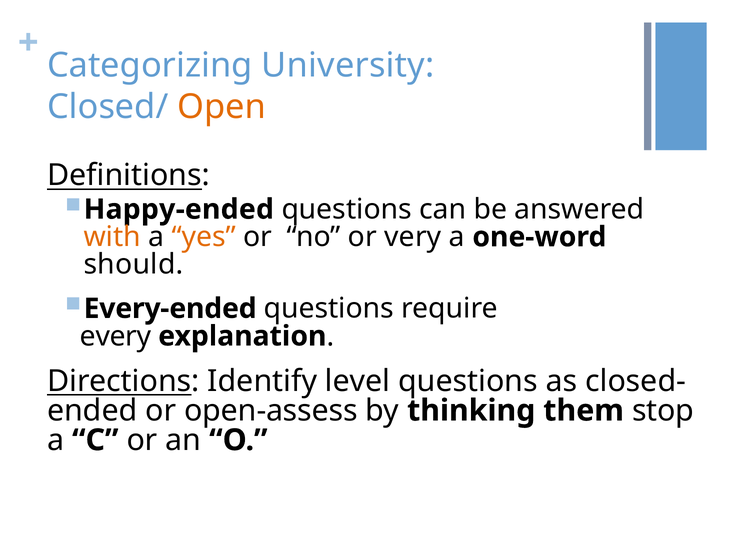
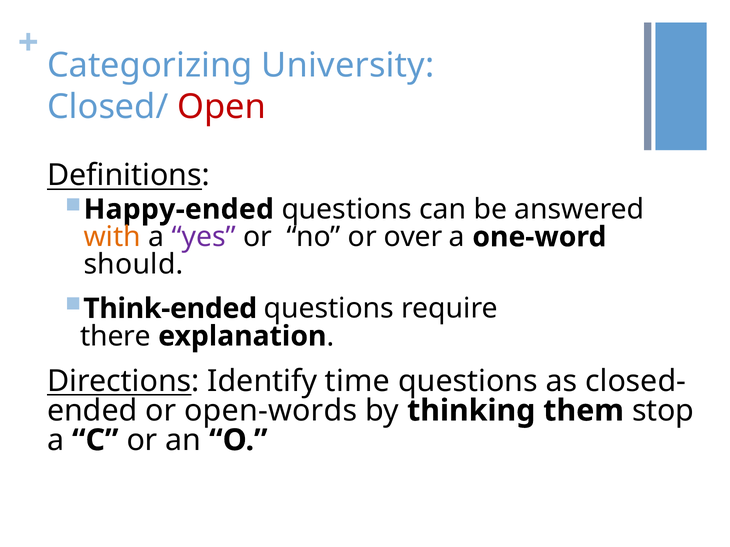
Open colour: orange -> red (222, 107)
yes colour: orange -> purple (204, 237)
very: very -> over (413, 237)
Every-ended: Every-ended -> Think-ended (170, 309)
every: every -> there (116, 336)
level: level -> time (357, 381)
open-assess: open-assess -> open-words (271, 411)
